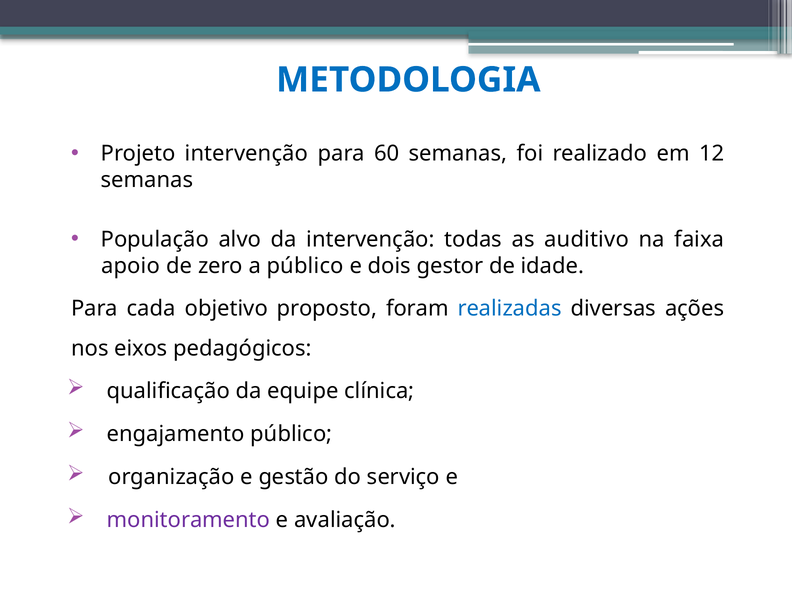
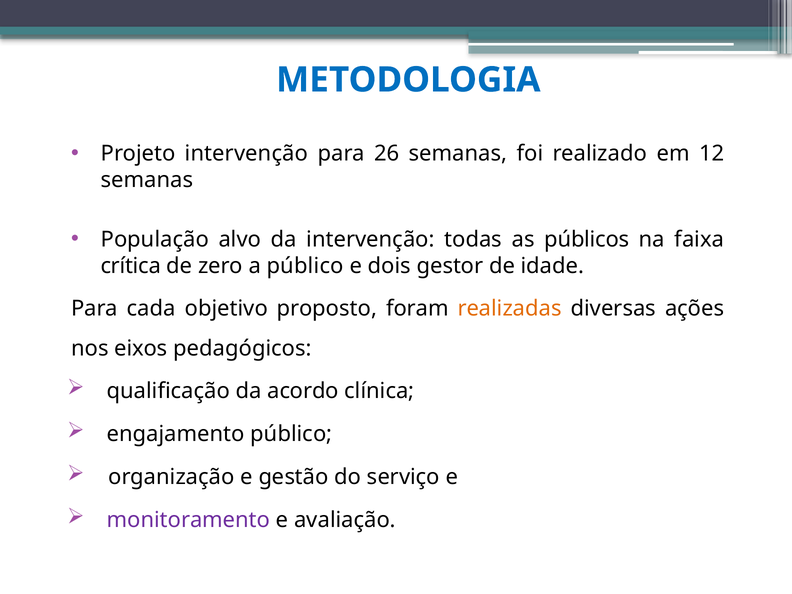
60: 60 -> 26 (387, 154)
auditivo: auditivo -> públicos (587, 239)
apoio: apoio -> crítica (131, 266)
realizadas colour: blue -> orange (510, 309)
equipe: equipe -> acordo (303, 391)
